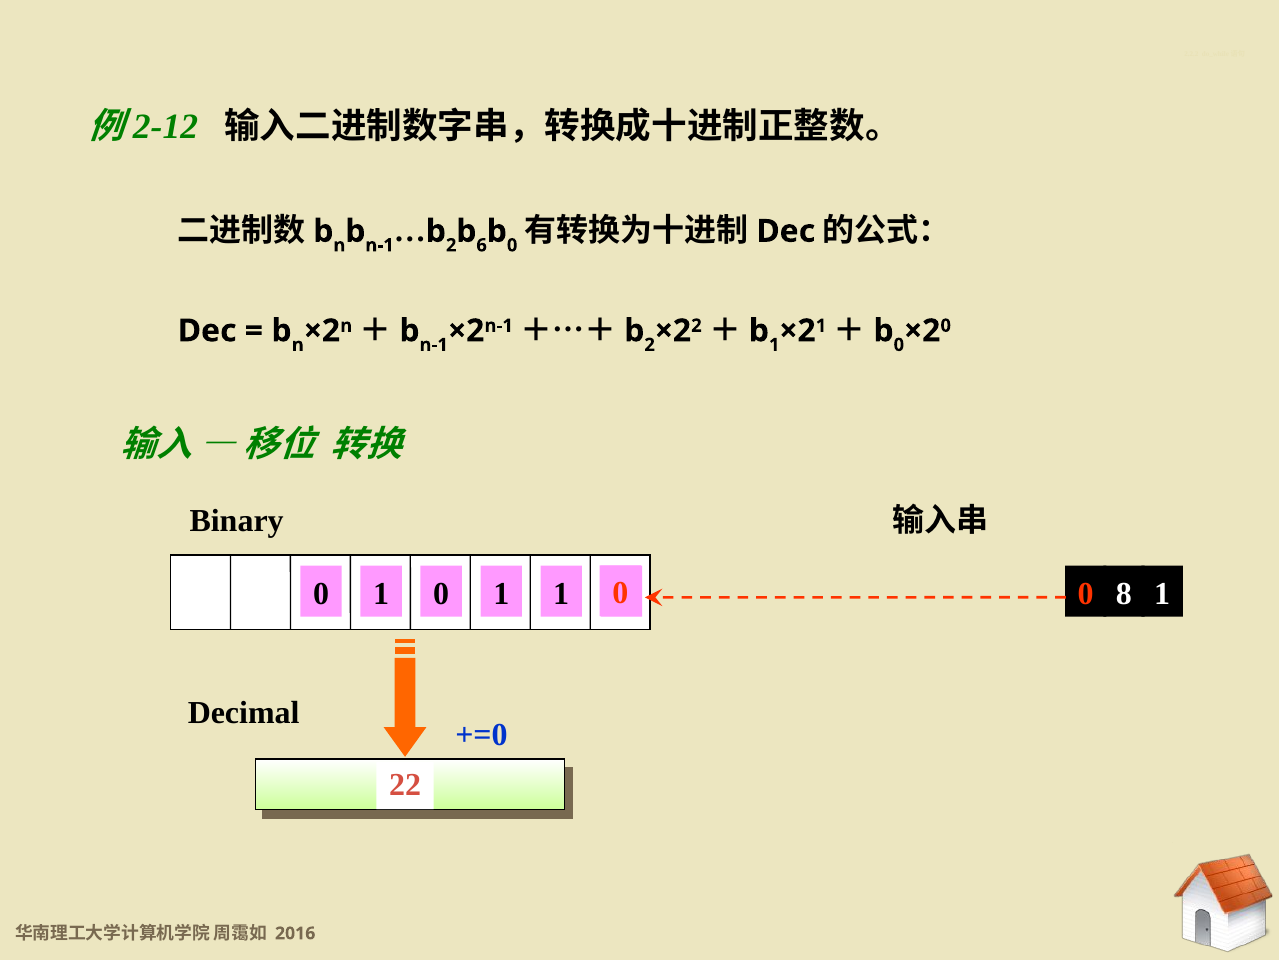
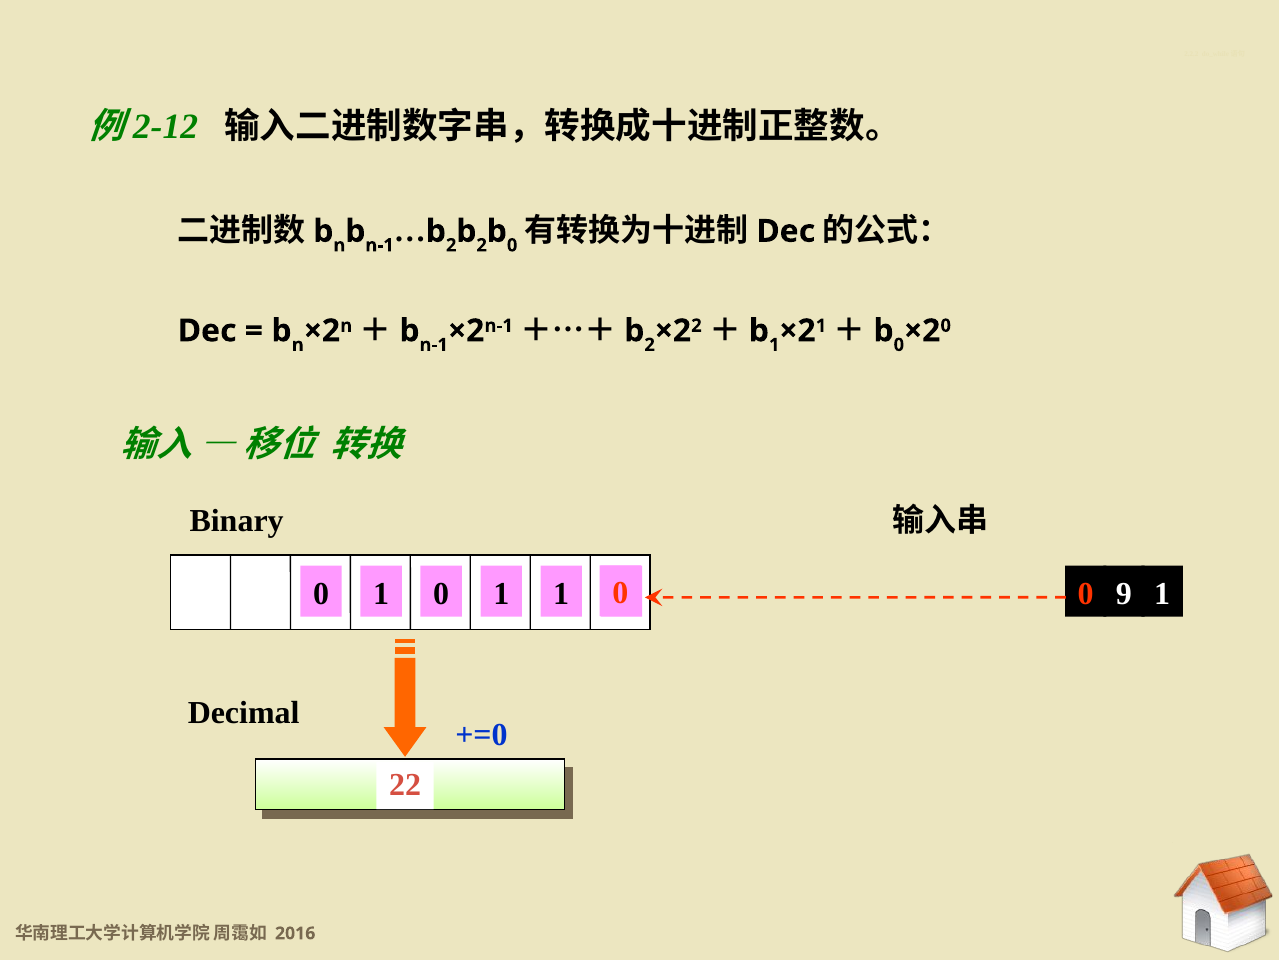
6: 6 -> 2 (482, 245)
8: 8 -> 9 (1124, 593)
